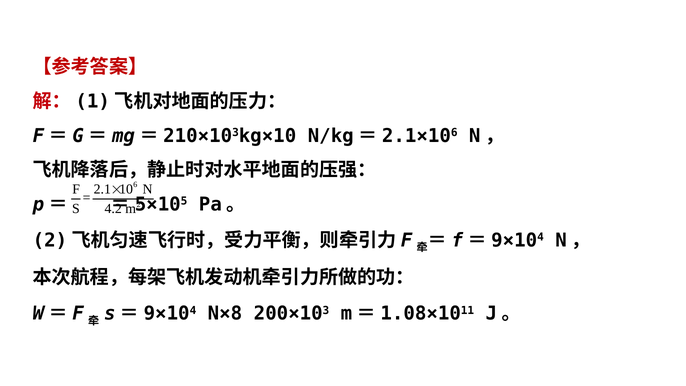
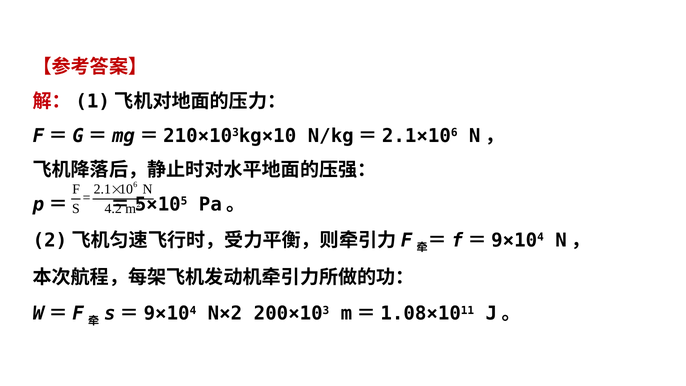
N×8: N×8 -> N×2 (225, 313)
